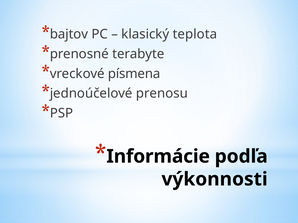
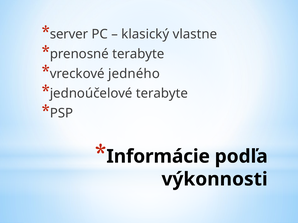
bajtov: bajtov -> server (69, 34)
teplota: teplota -> vlastne (195, 34)
písmena: písmena -> jedného (134, 74)
jednoúčelové prenosu: prenosu -> terabyte (162, 94)
